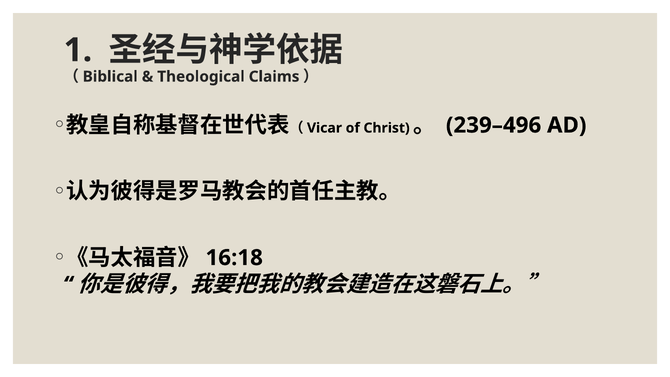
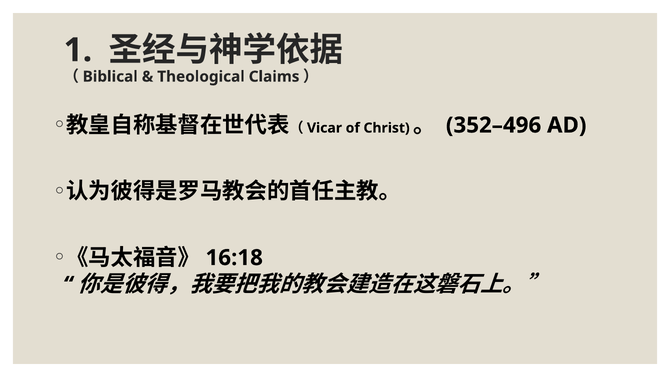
239–496: 239–496 -> 352–496 (494, 125)
